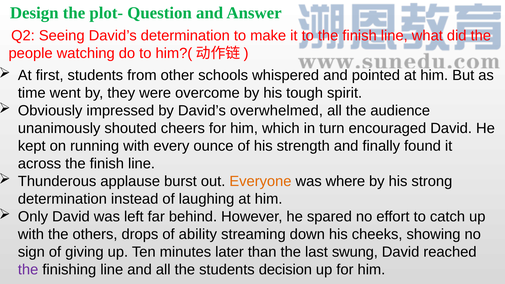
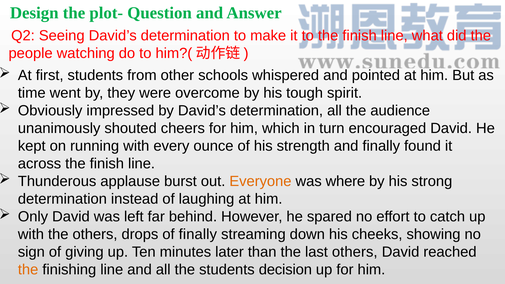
by David’s overwhelmed: overwhelmed -> determination (276, 111)
of ability: ability -> finally (198, 234)
last swung: swung -> others (355, 252)
the colour: purple -> orange (28, 270)
